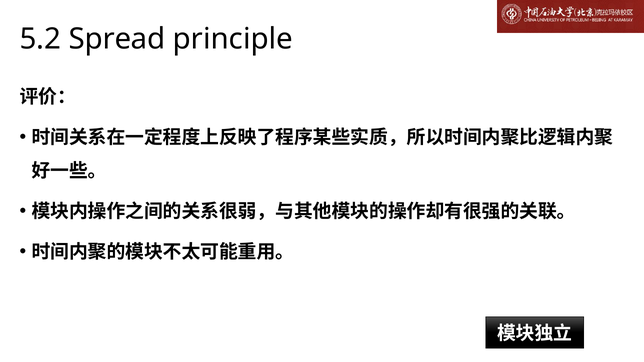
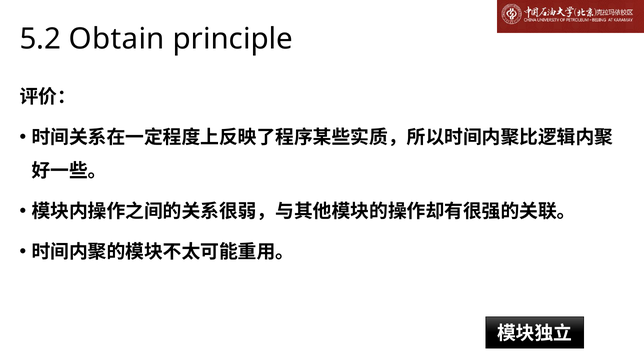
Spread: Spread -> Obtain (117, 39)
